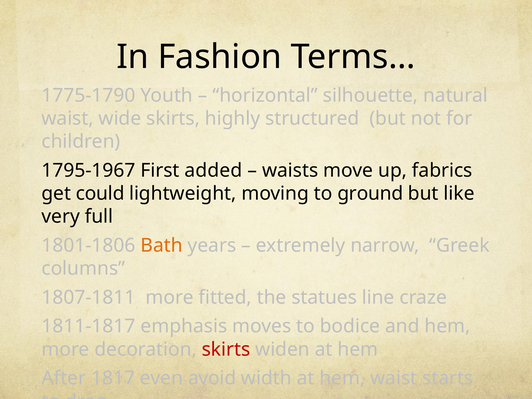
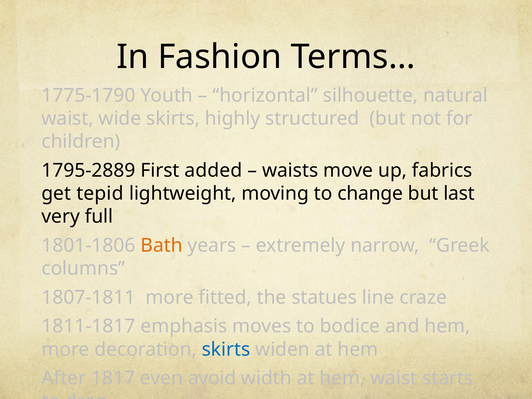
1795-1967: 1795-1967 -> 1795-2889 (89, 170)
could: could -> tepid (100, 193)
ground: ground -> change (370, 193)
like: like -> last (459, 193)
skirts colour: red -> blue (226, 349)
